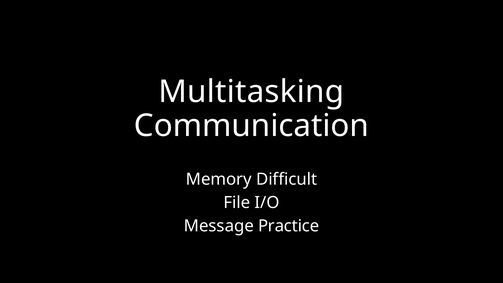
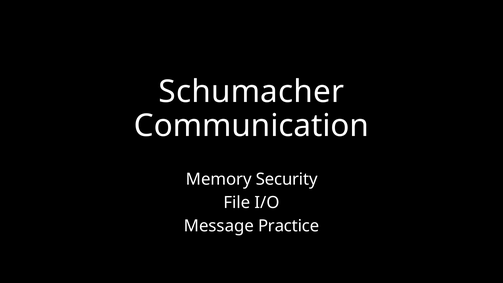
Multitasking: Multitasking -> Schumacher (251, 92)
Difficult: Difficult -> Security (287, 179)
